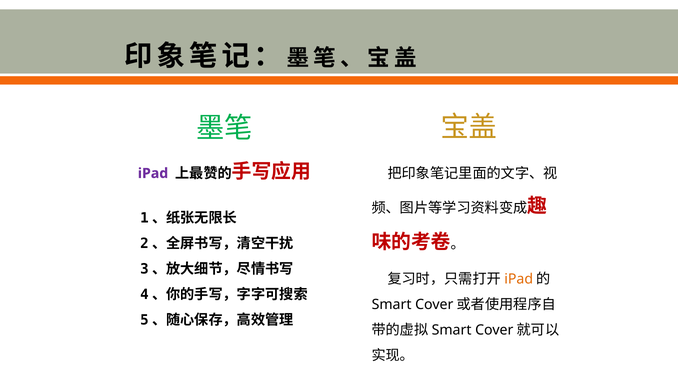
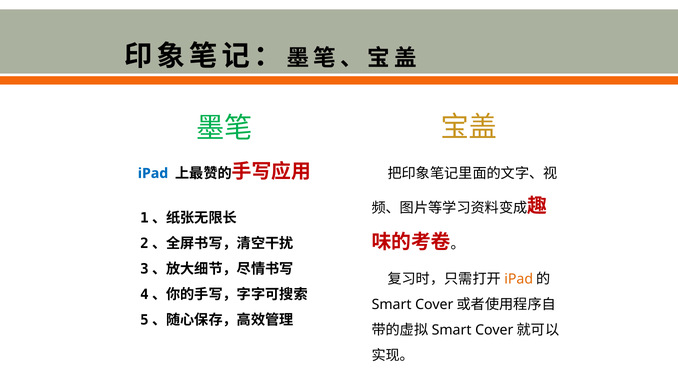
iPad colour: purple -> blue (153, 173)
